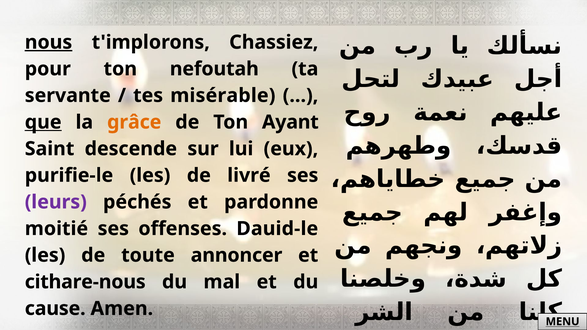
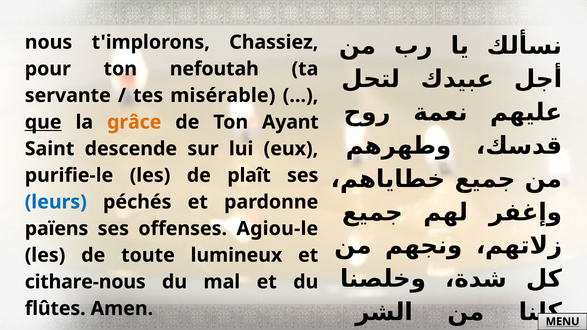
nous underline: present -> none (48, 42)
livré: livré -> plaît (249, 175)
leurs colour: purple -> blue (56, 202)
moitié: moitié -> païens (57, 229)
Dauid-le: Dauid-le -> Agiou-le (277, 229)
annoncer: annoncer -> lumineux (236, 255)
cause: cause -> flûtes (55, 309)
